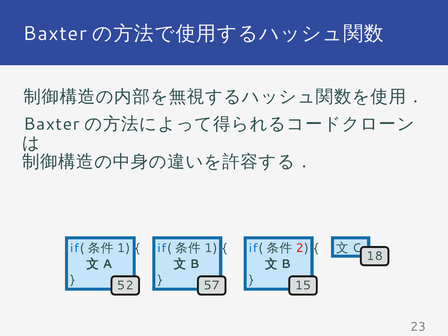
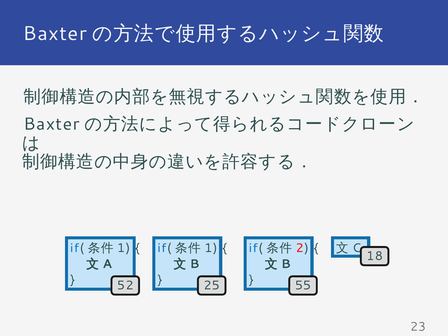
15: 15 -> 55 (303, 285)
57: 57 -> 25 (212, 285)
